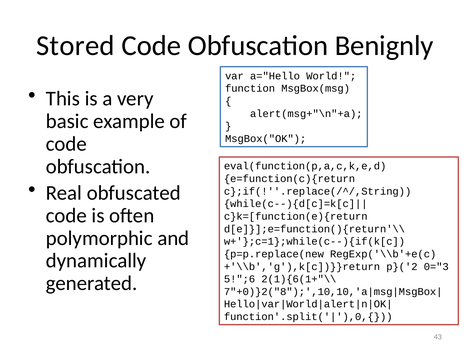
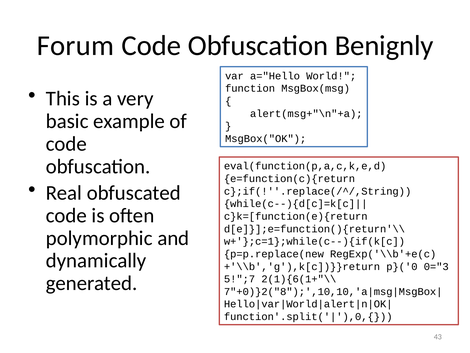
Stored: Stored -> Forum (75, 45)
p}('2: p}('2 -> p}('0 (402, 266)
5!";6: 5!";6 -> 5!";7 (240, 279)
